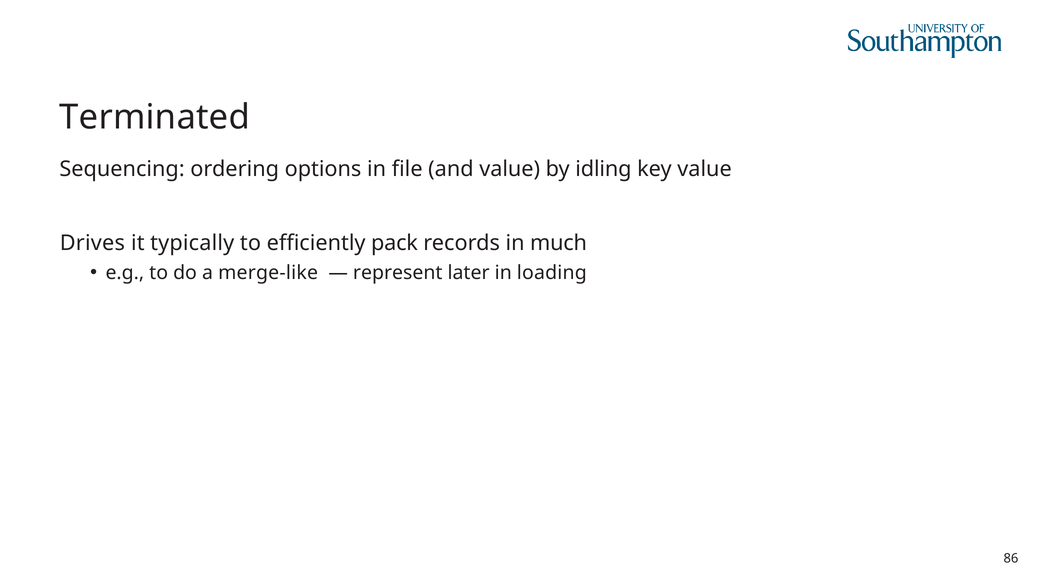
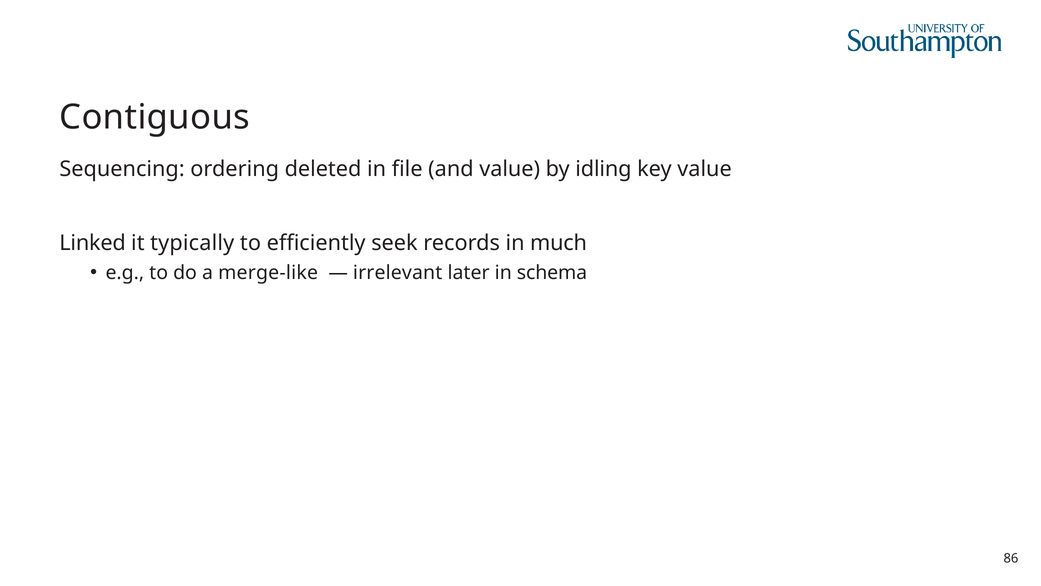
Terminated: Terminated -> Contiguous (155, 117)
options: options -> deleted (323, 169)
Drives: Drives -> Linked (93, 243)
pack: pack -> seek (394, 243)
represent: represent -> irrelevant (398, 273)
loading: loading -> schema (552, 273)
